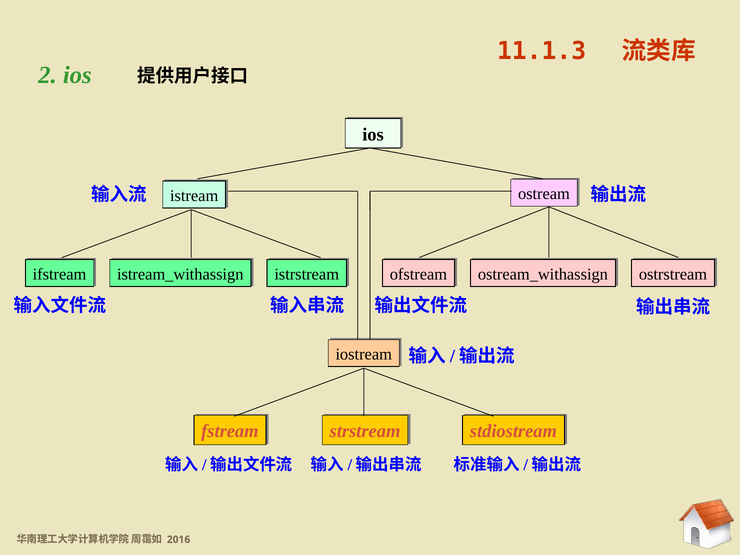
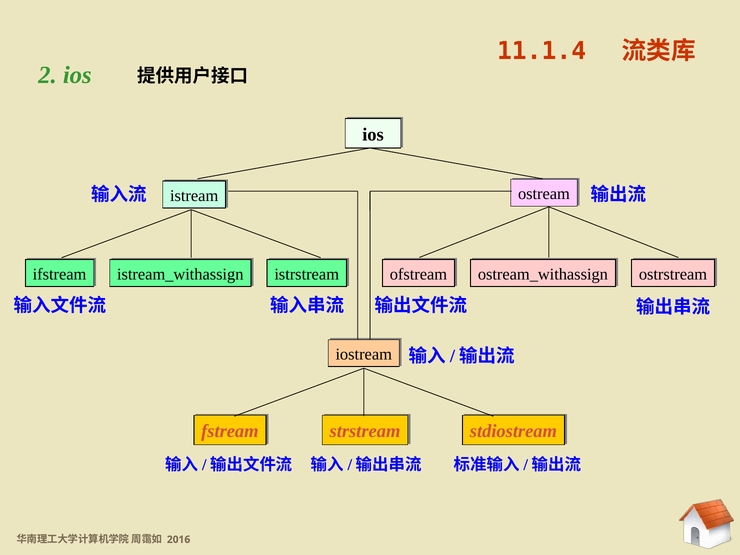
11.1.3: 11.1.3 -> 11.1.4 (542, 51)
